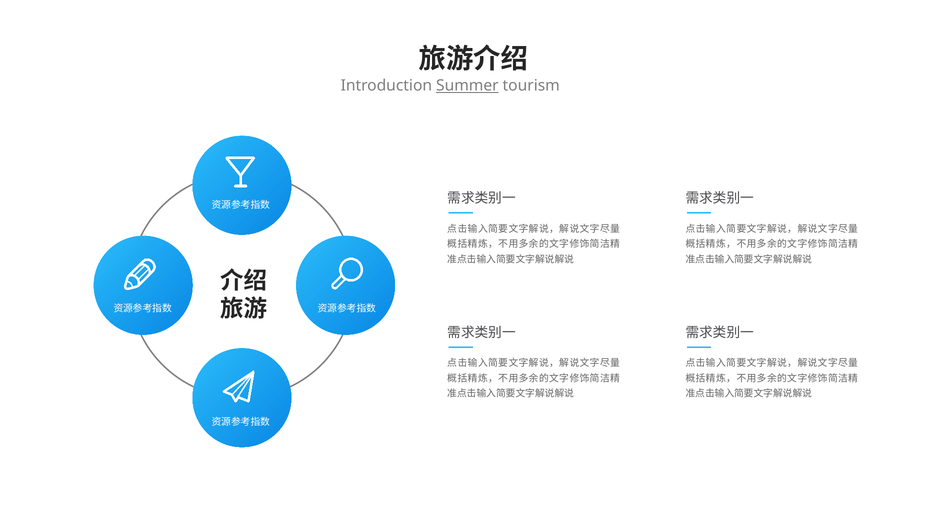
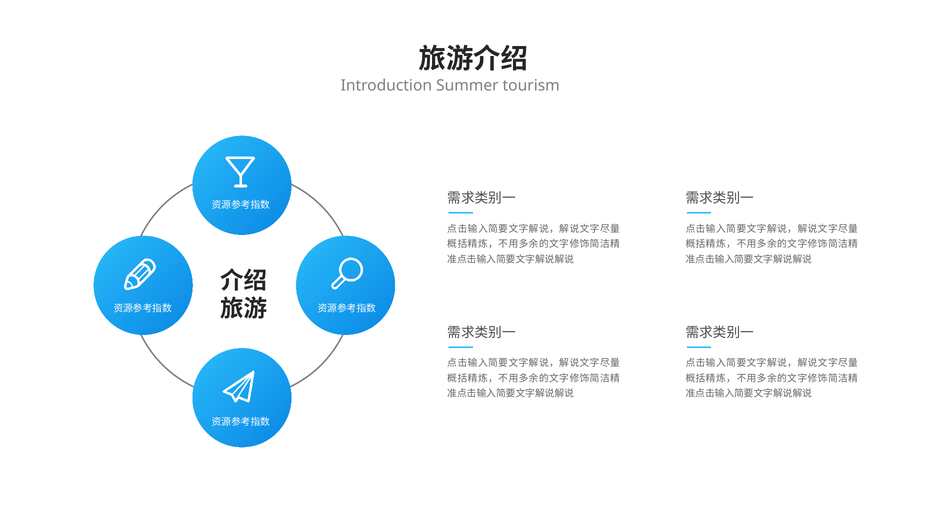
Summer underline: present -> none (467, 86)
